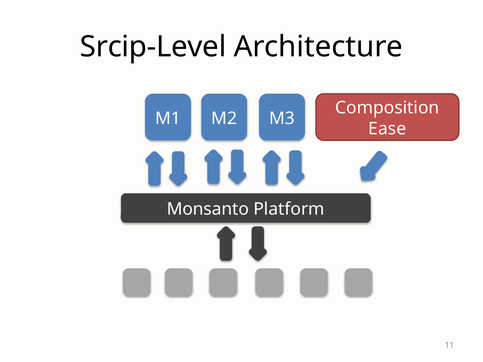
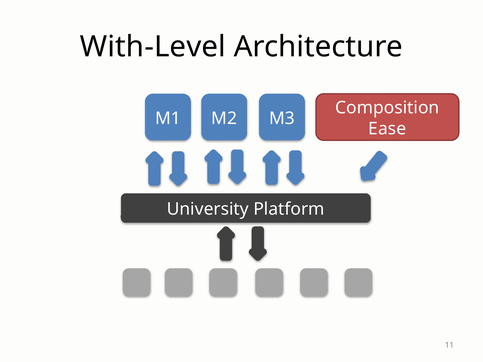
Srcip-Level: Srcip-Level -> With-Level (153, 47)
Monsanto: Monsanto -> University (208, 209)
